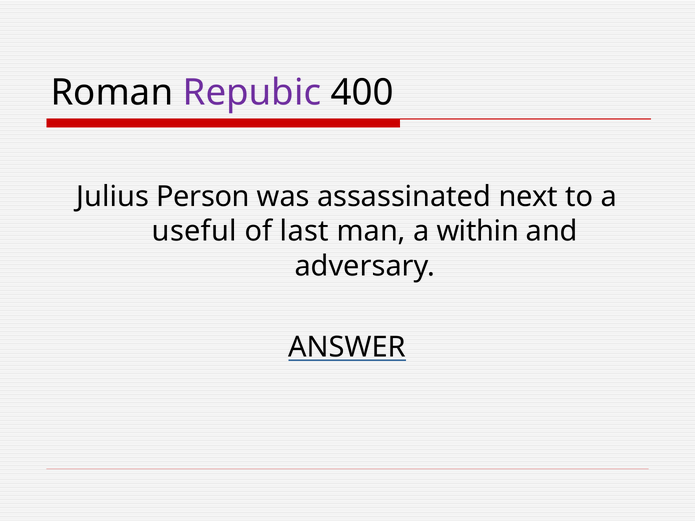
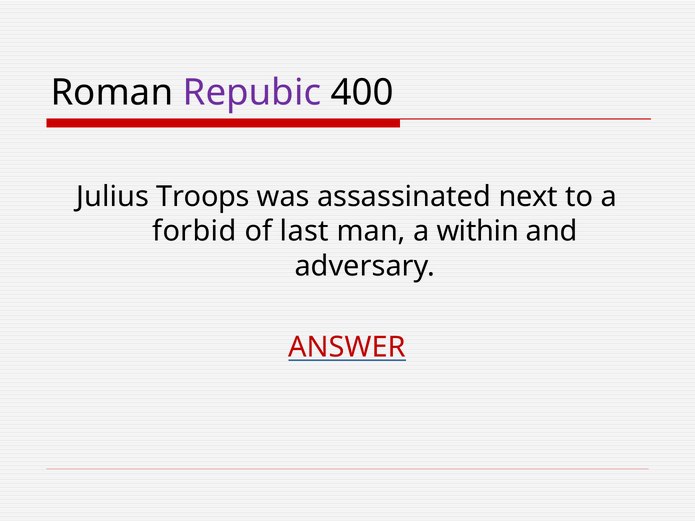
Person: Person -> Troops (203, 197)
useful: useful -> forbid (194, 231)
ANSWER colour: black -> red (347, 347)
